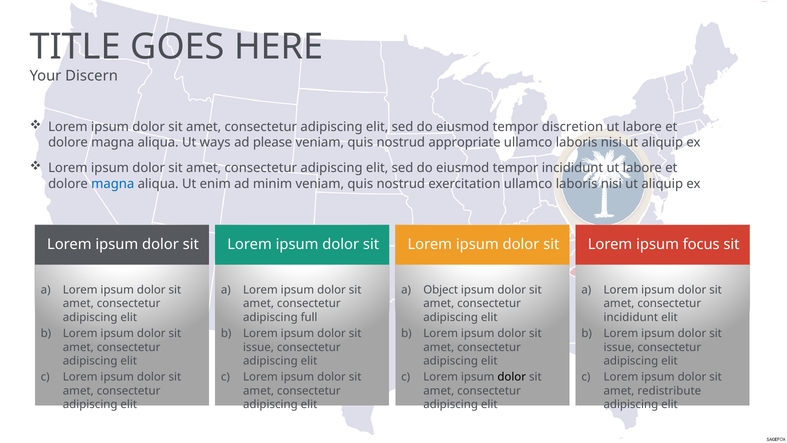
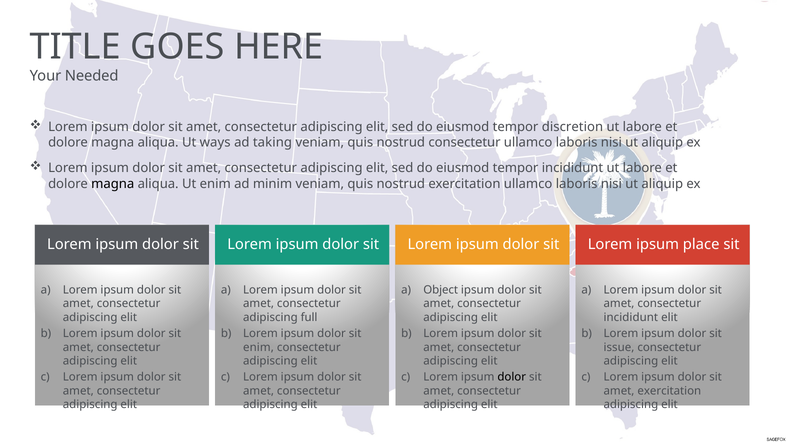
Discern: Discern -> Needed (92, 76)
please: please -> taking (272, 142)
nostrud appropriate: appropriate -> consectetur (464, 142)
magna colour: blue -> black (113, 184)
focus: focus -> place (701, 244)
issue: issue -> enim (258, 347)
amet redistribute: redistribute -> exercitation (669, 391)
